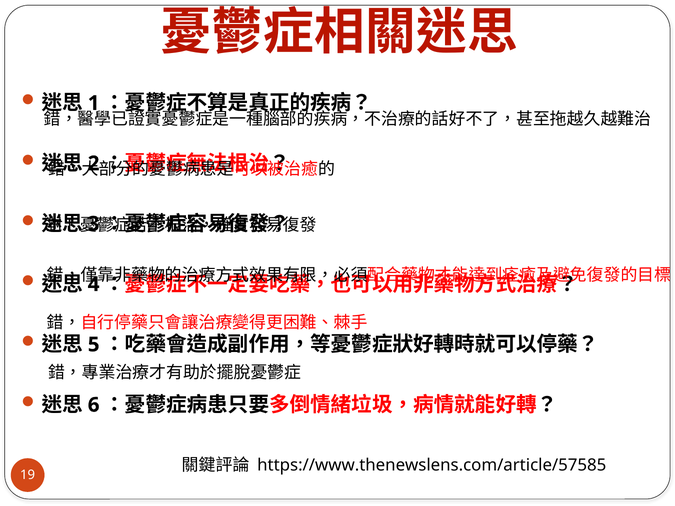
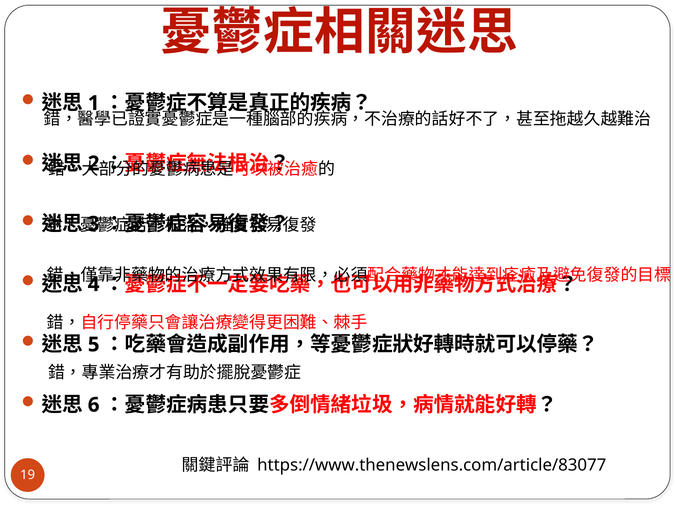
https://www.thenewslens.com/article/57585: https://www.thenewslens.com/article/57585 -> https://www.thenewslens.com/article/83077 (432, 465)
